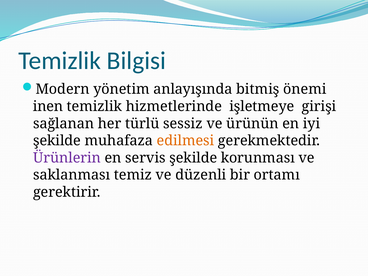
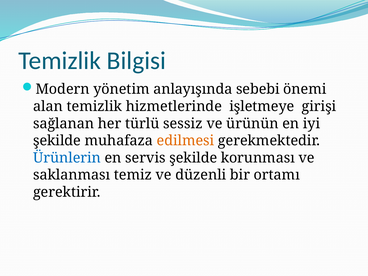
bitmiş: bitmiş -> sebebi (258, 89)
inen: inen -> alan (48, 106)
Ürünlerin colour: purple -> blue (67, 158)
